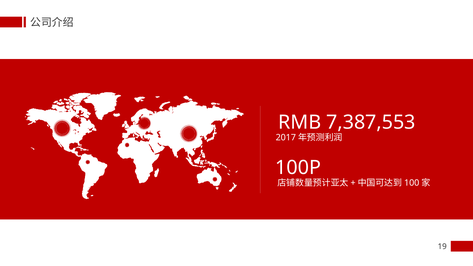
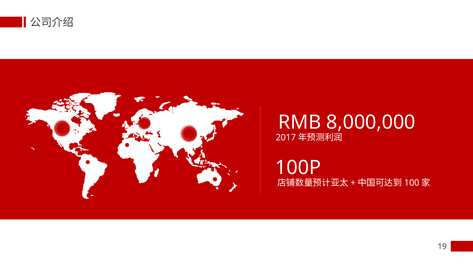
7,387,553: 7,387,553 -> 8,000,000 (371, 122)
